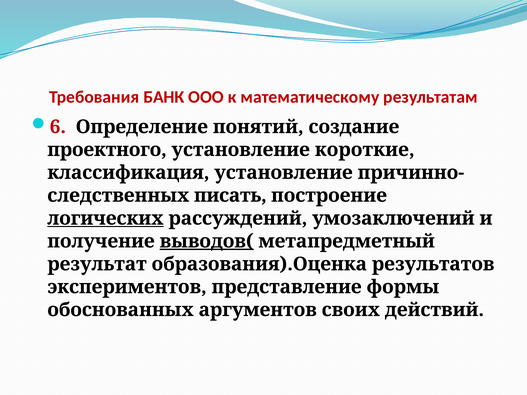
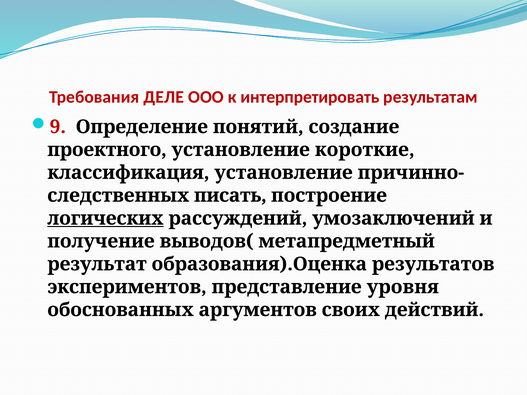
БАНК: БАНК -> ДЕЛЕ (164, 97)
математическому: математическому -> интерпретировать (310, 97)
6: 6 -> 9 (58, 127)
выводов( underline: present -> none (207, 241)
формы: формы -> уровня (403, 287)
